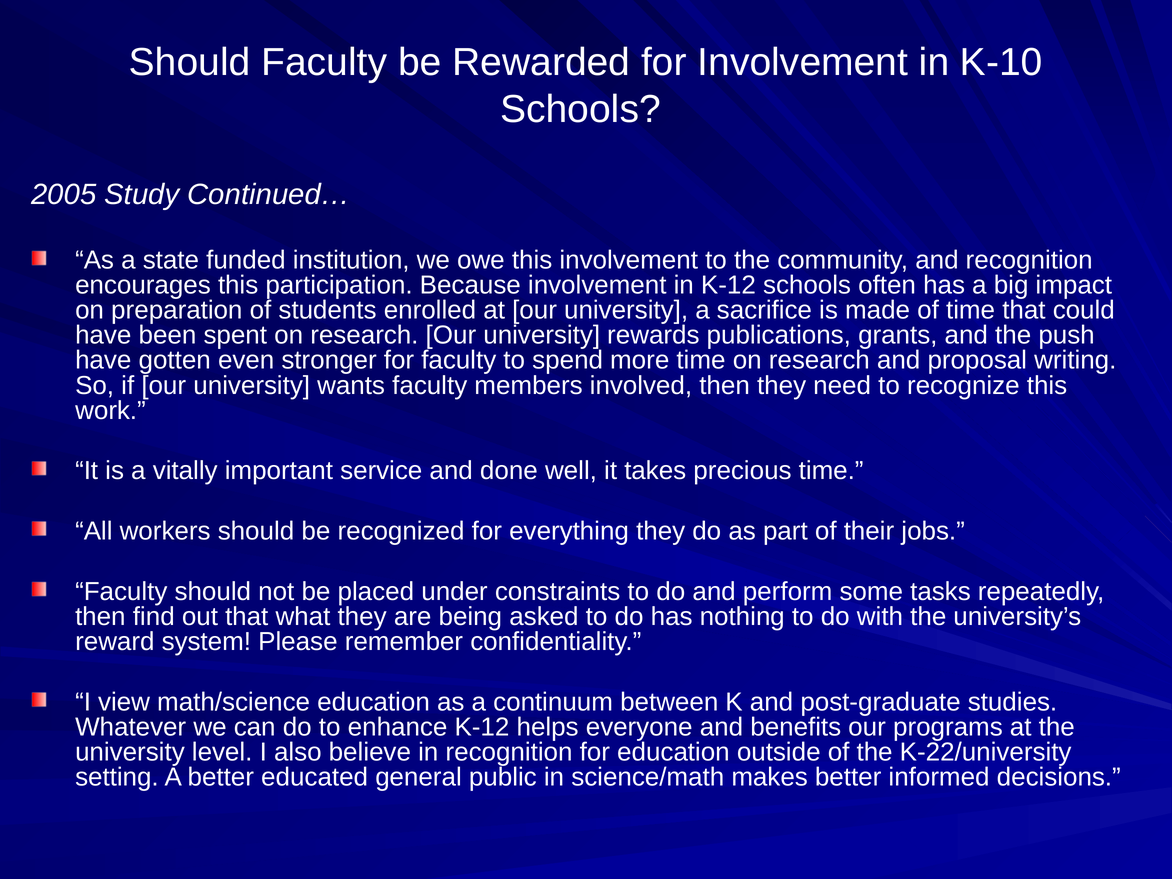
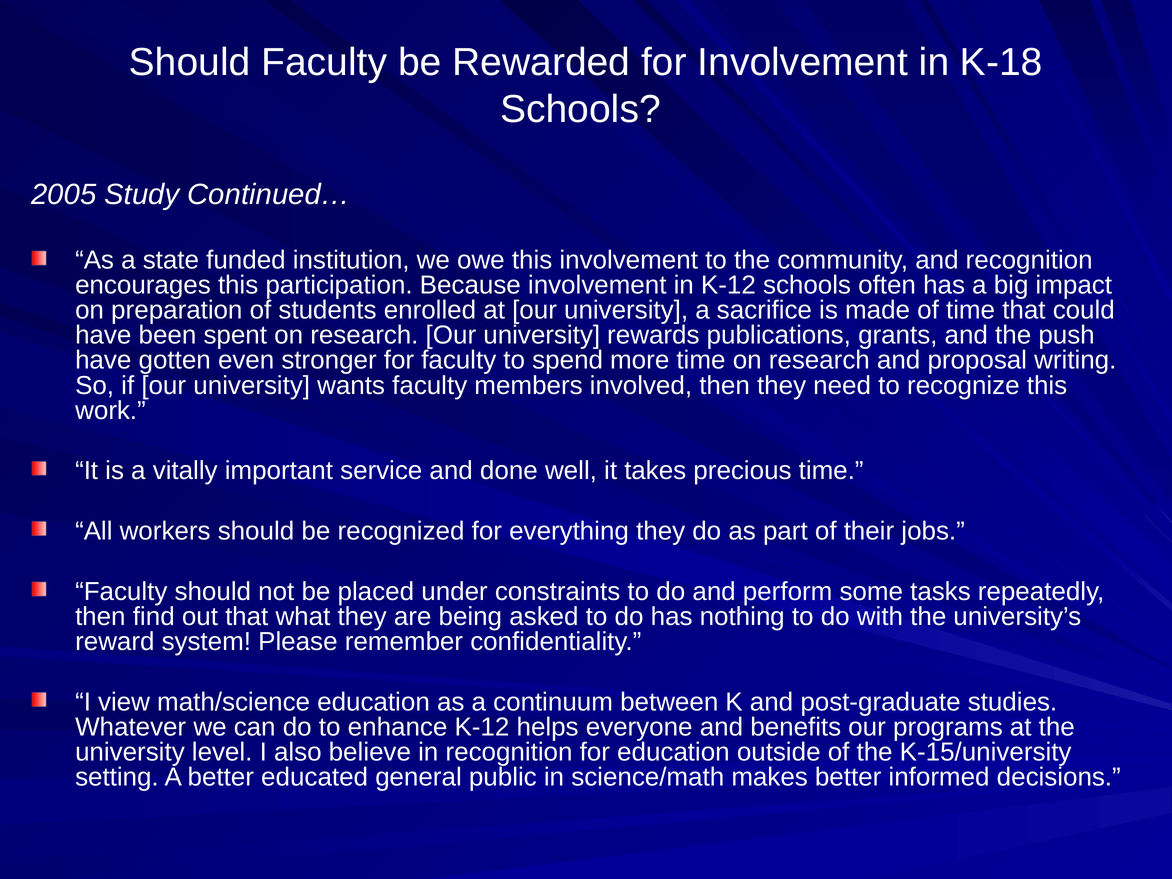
K-10: K-10 -> K-18 (1001, 62)
K-22/university: K-22/university -> K-15/university (986, 752)
